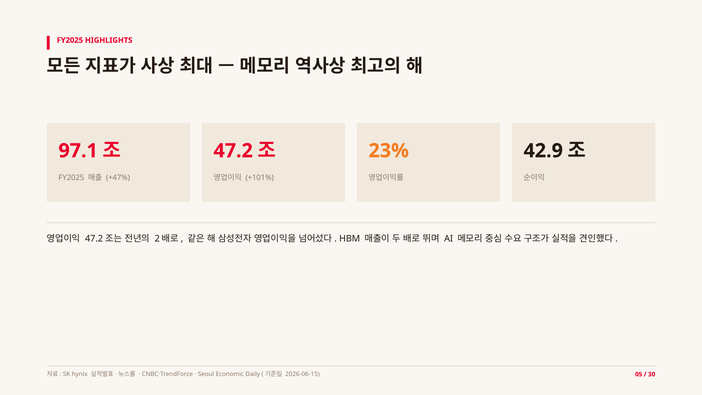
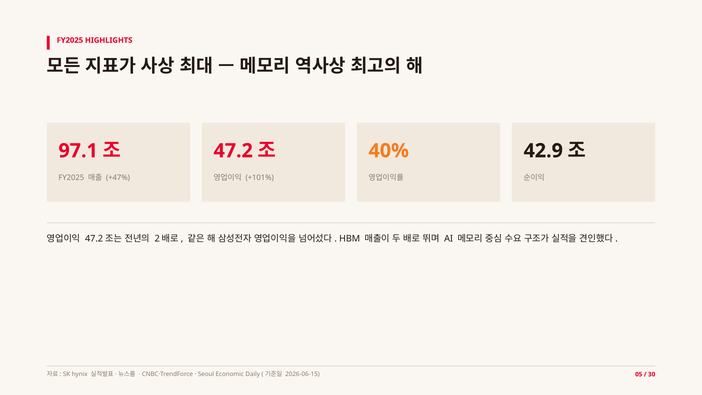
23%: 23% -> 40% (389, 151)
